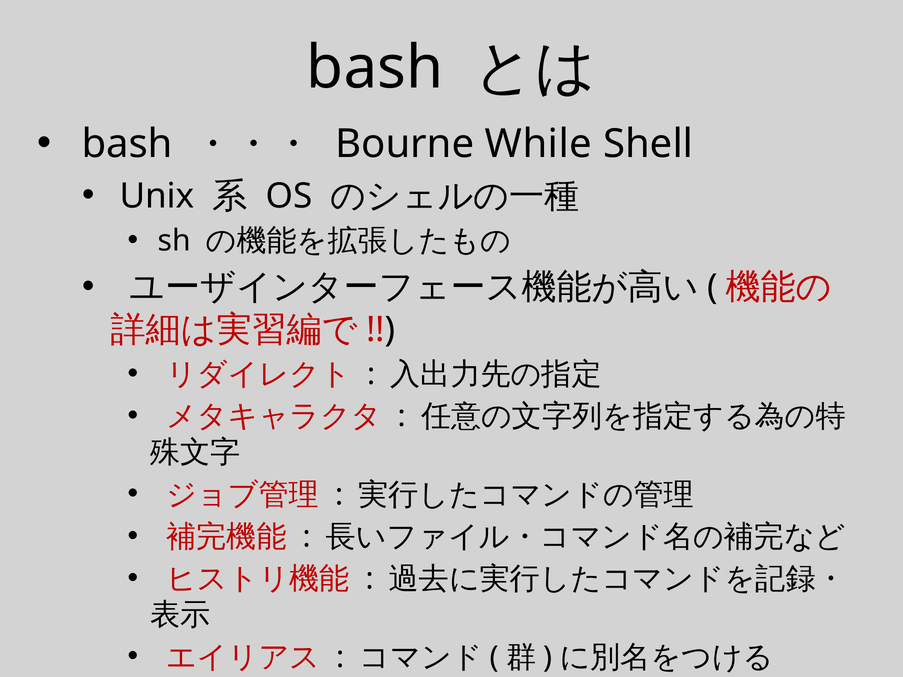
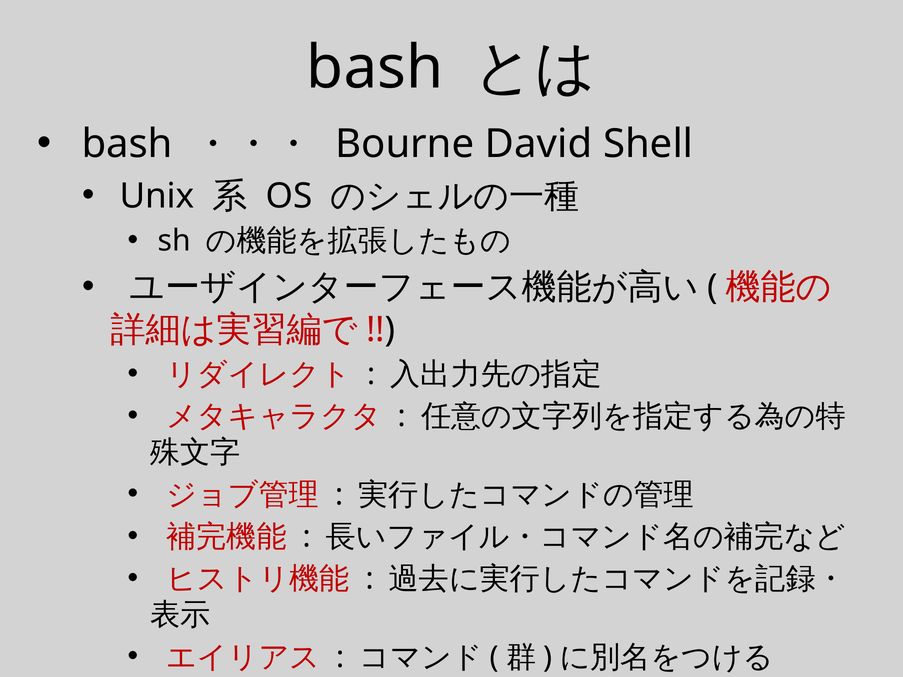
While: While -> David (539, 144)
